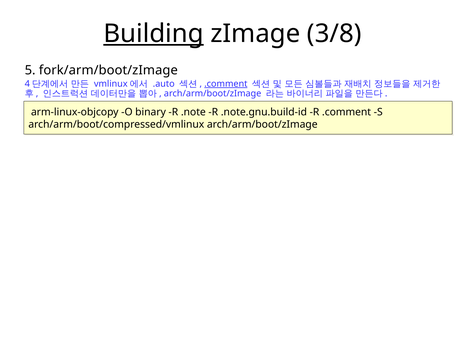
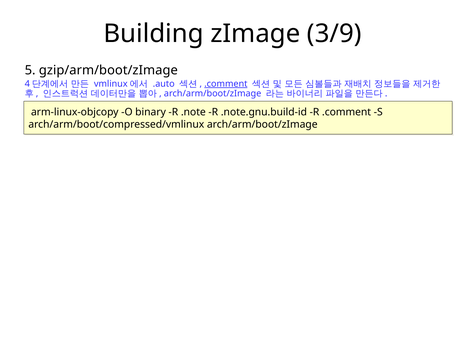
Building underline: present -> none (154, 34)
3/8: 3/8 -> 3/9 (334, 34)
fork/arm/boot/zImage: fork/arm/boot/zImage -> gzip/arm/boot/zImage (108, 70)
